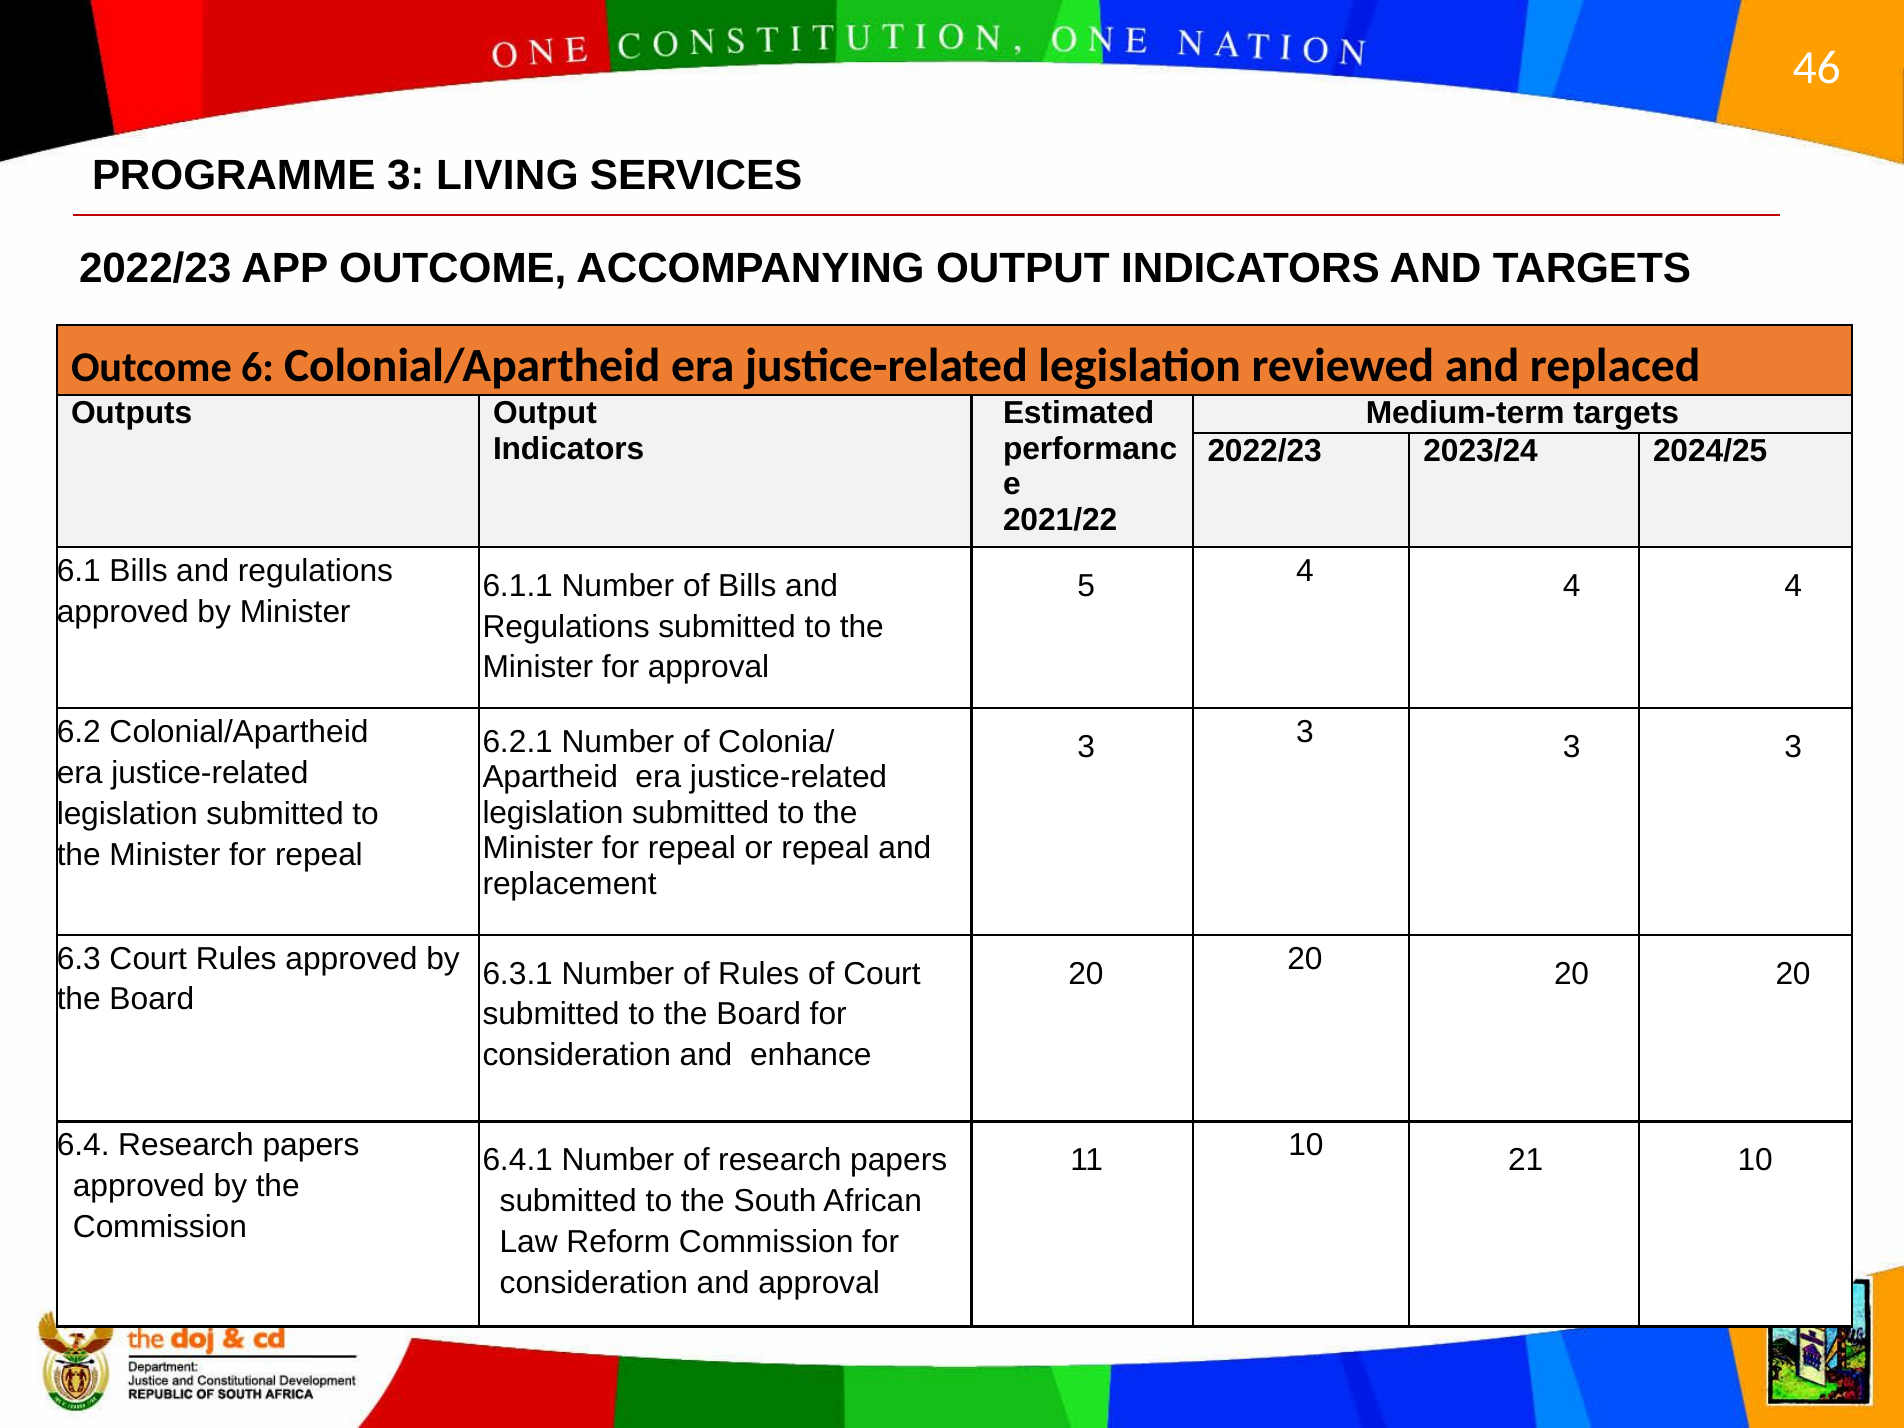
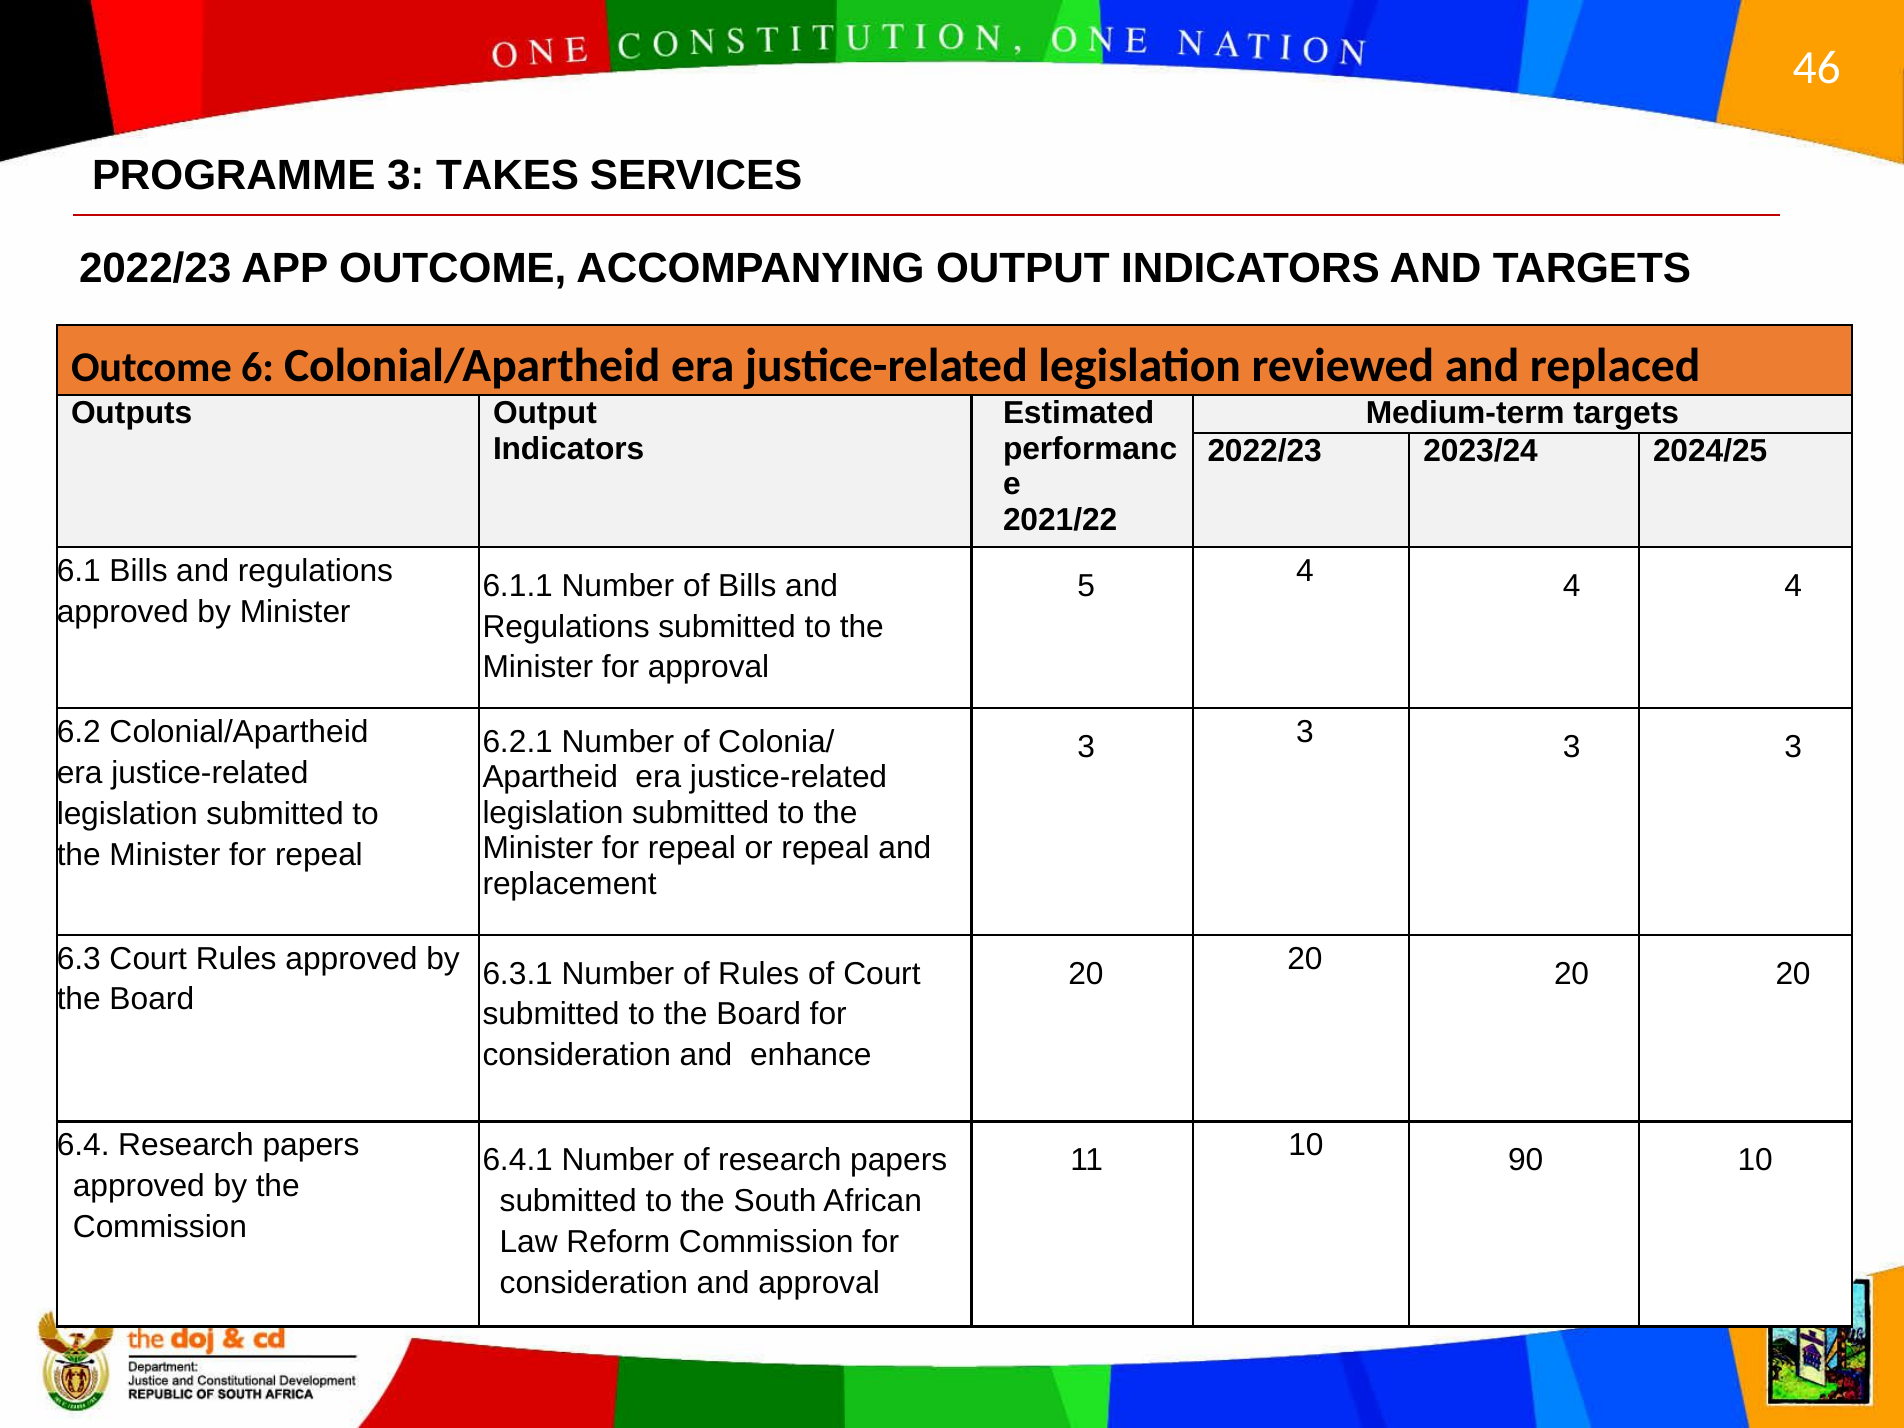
LIVING: LIVING -> TAKES (508, 176)
21: 21 -> 90 (1526, 1160)
